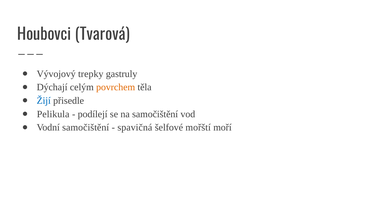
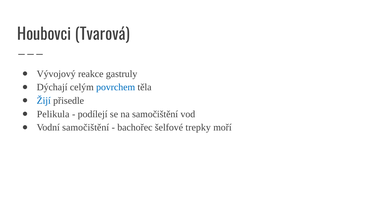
trepky: trepky -> reakce (91, 74)
povrchem colour: orange -> blue (116, 87)
spavičná: spavičná -> bachořec (135, 128)
mořští: mořští -> trepky (198, 128)
